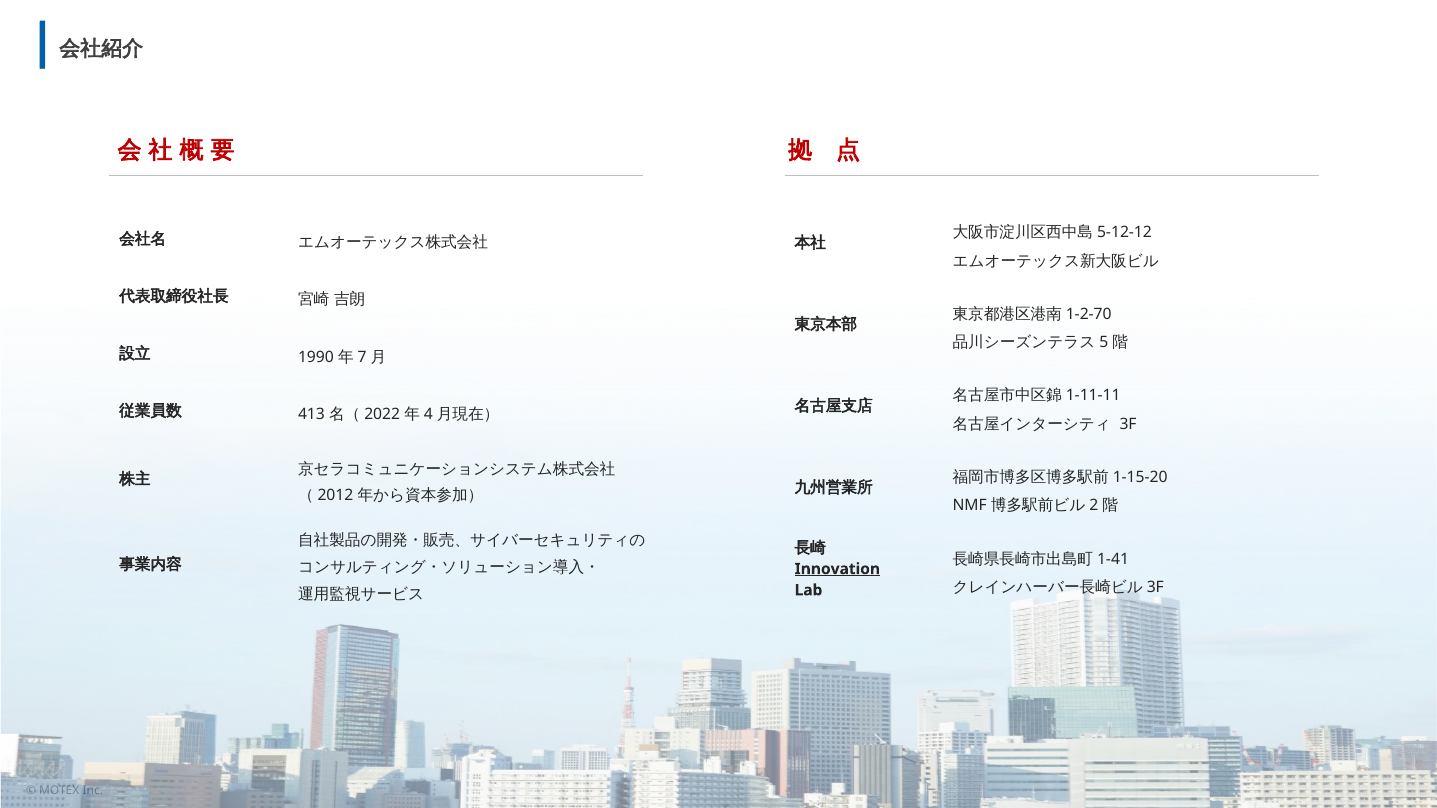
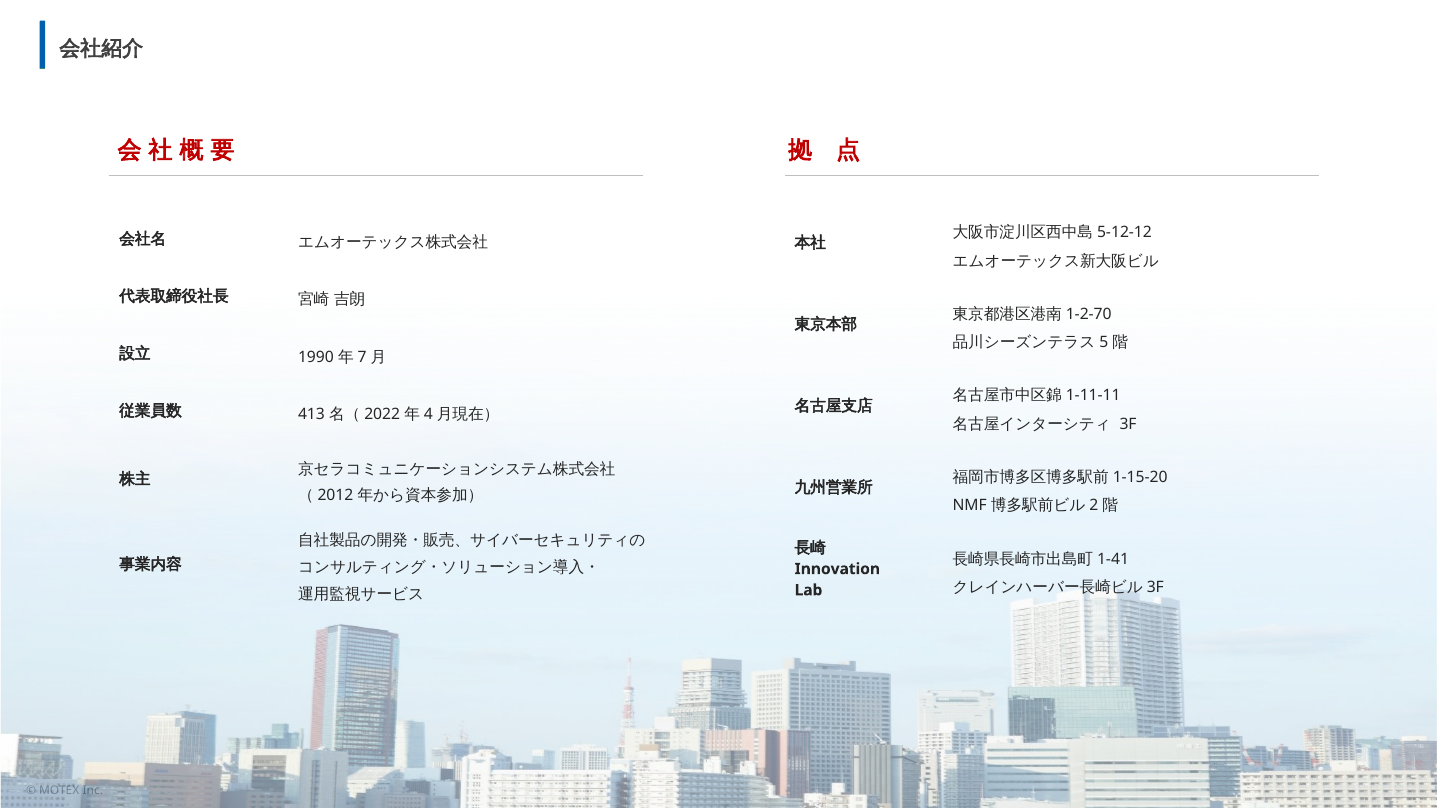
Innovation underline: present -> none (837, 569)
